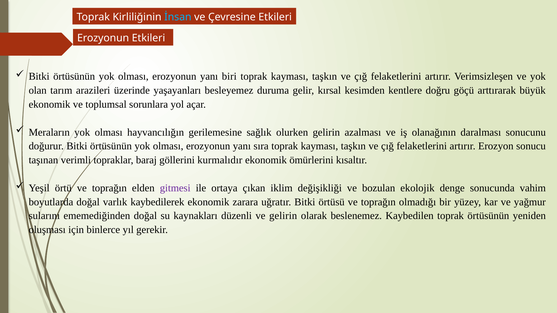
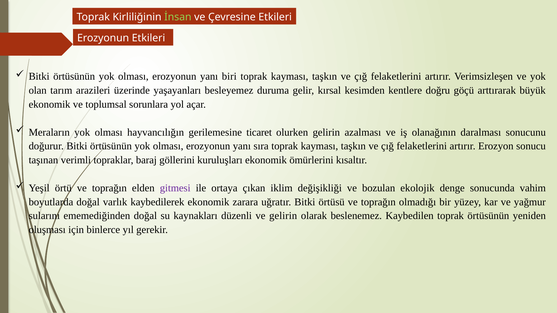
İnsan colour: light blue -> light green (178, 17)
sağlık: sağlık -> ticaret (259, 132)
kurmalıdır: kurmalıdır -> kuruluşları (220, 160)
